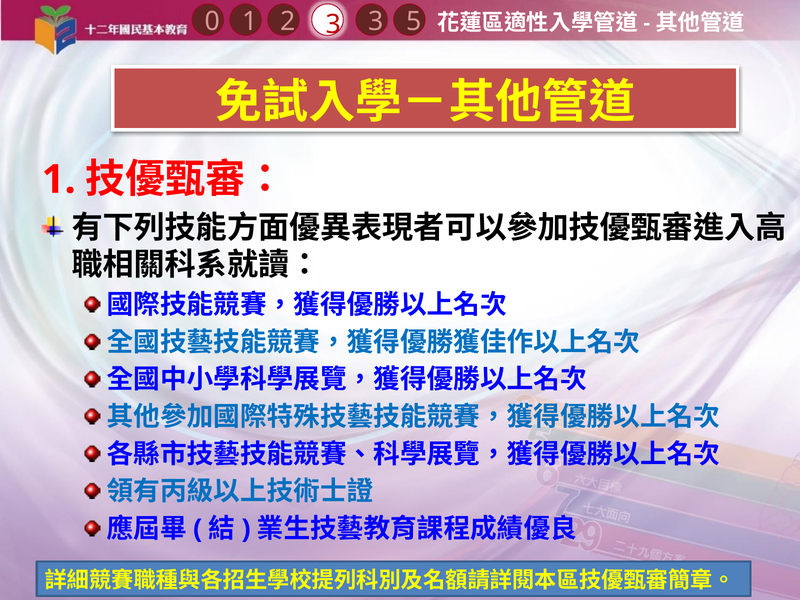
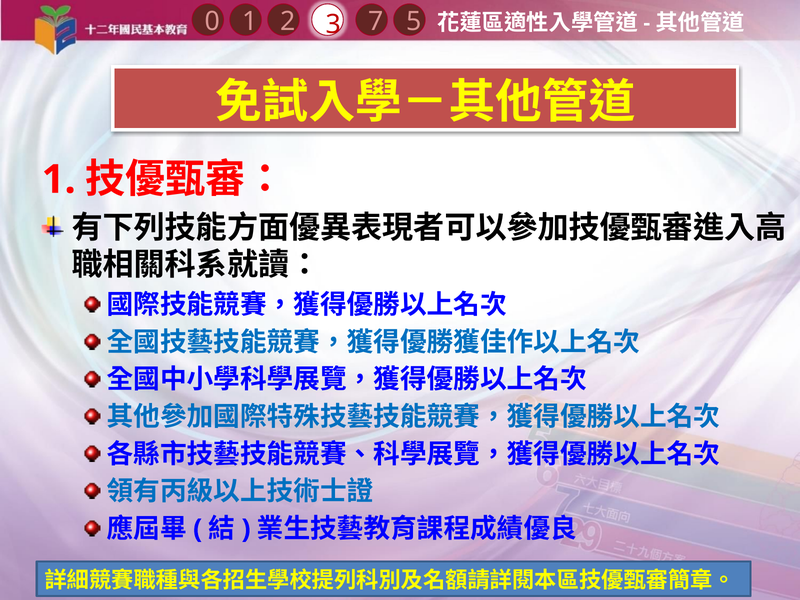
1 3: 3 -> 7 (376, 21)
